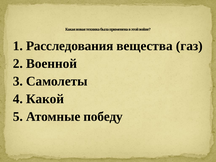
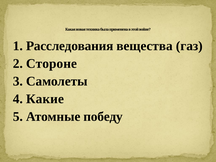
Военной: Военной -> Стороне (52, 64)
Какой: Какой -> Какие (45, 99)
